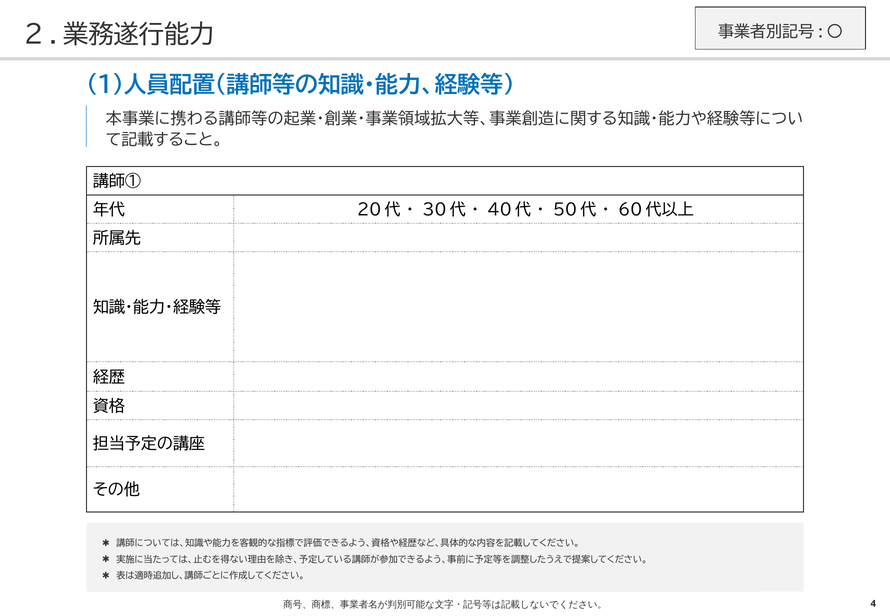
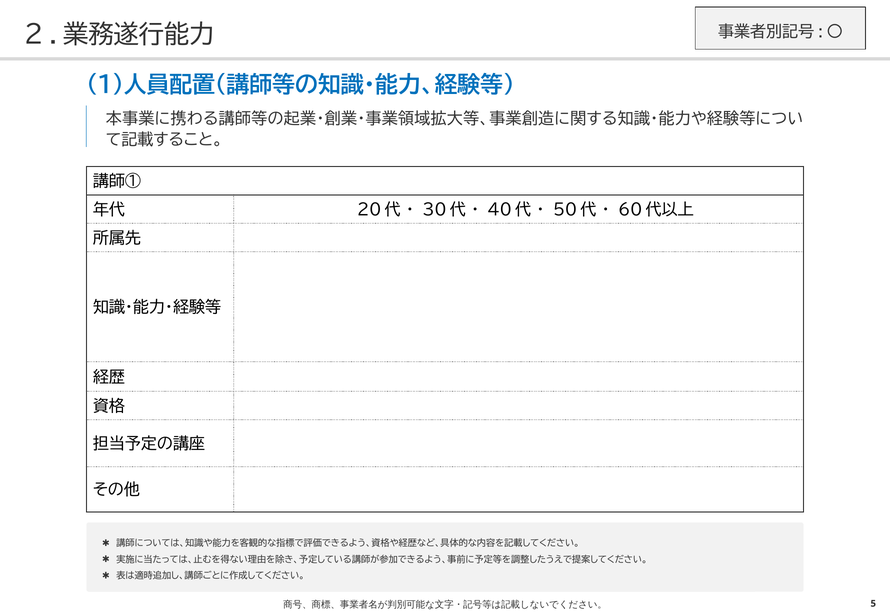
4: 4 -> 5 (873, 604)
